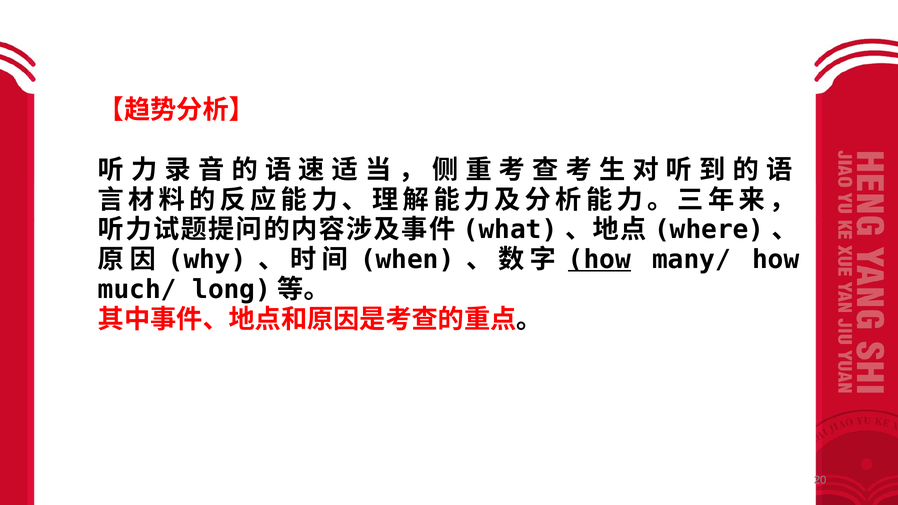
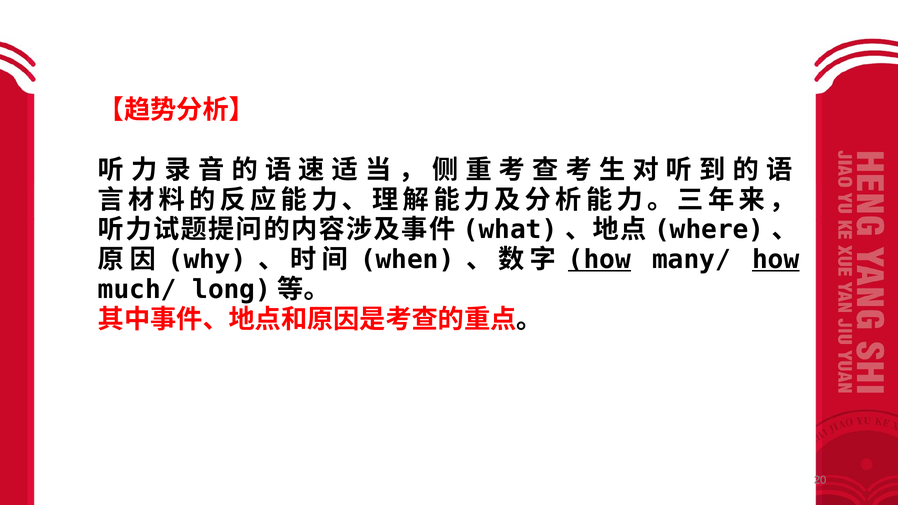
how underline: none -> present (776, 260)
